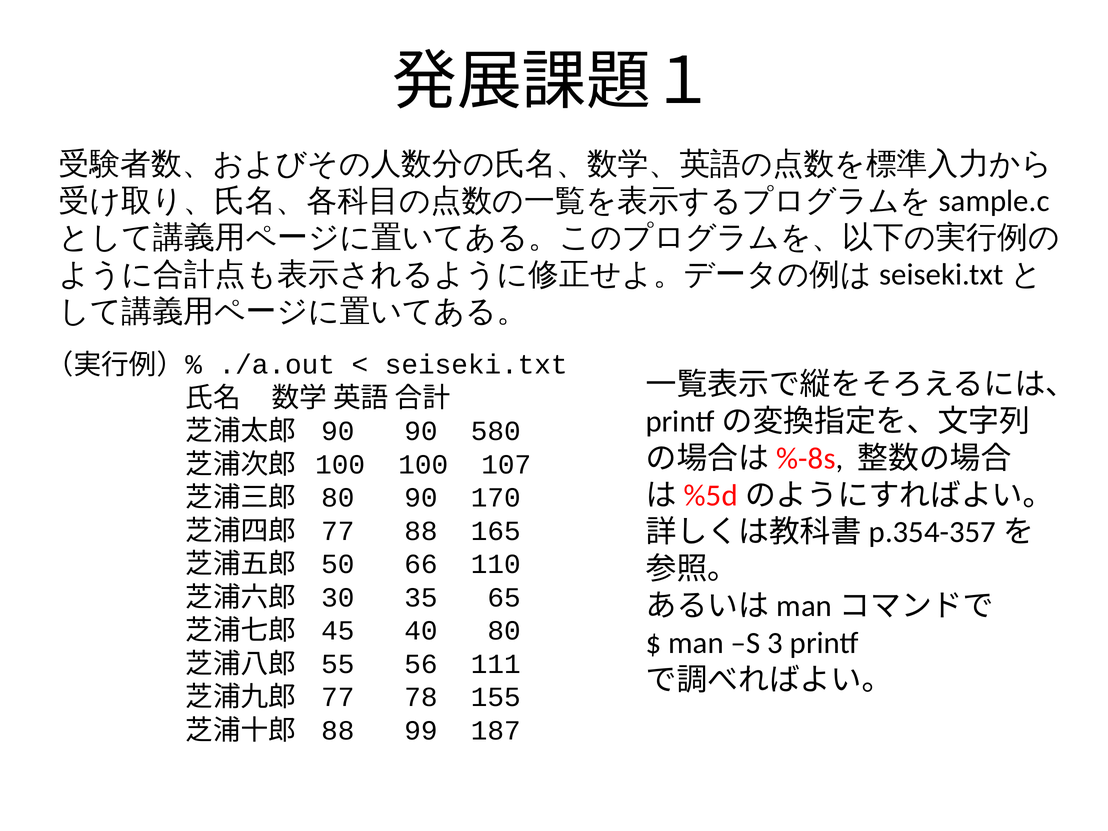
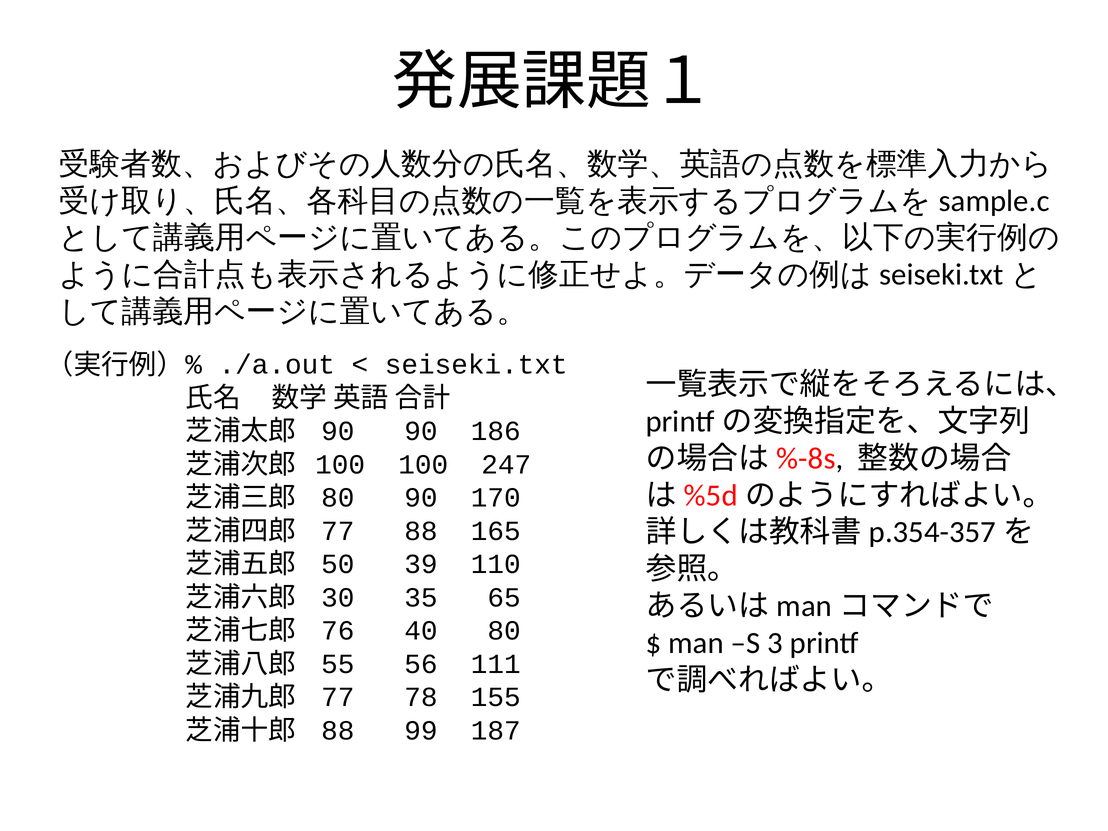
580: 580 -> 186 (496, 431)
107: 107 -> 247 (506, 464)
66: 66 -> 39 (421, 564)
45: 45 -> 76 (338, 631)
